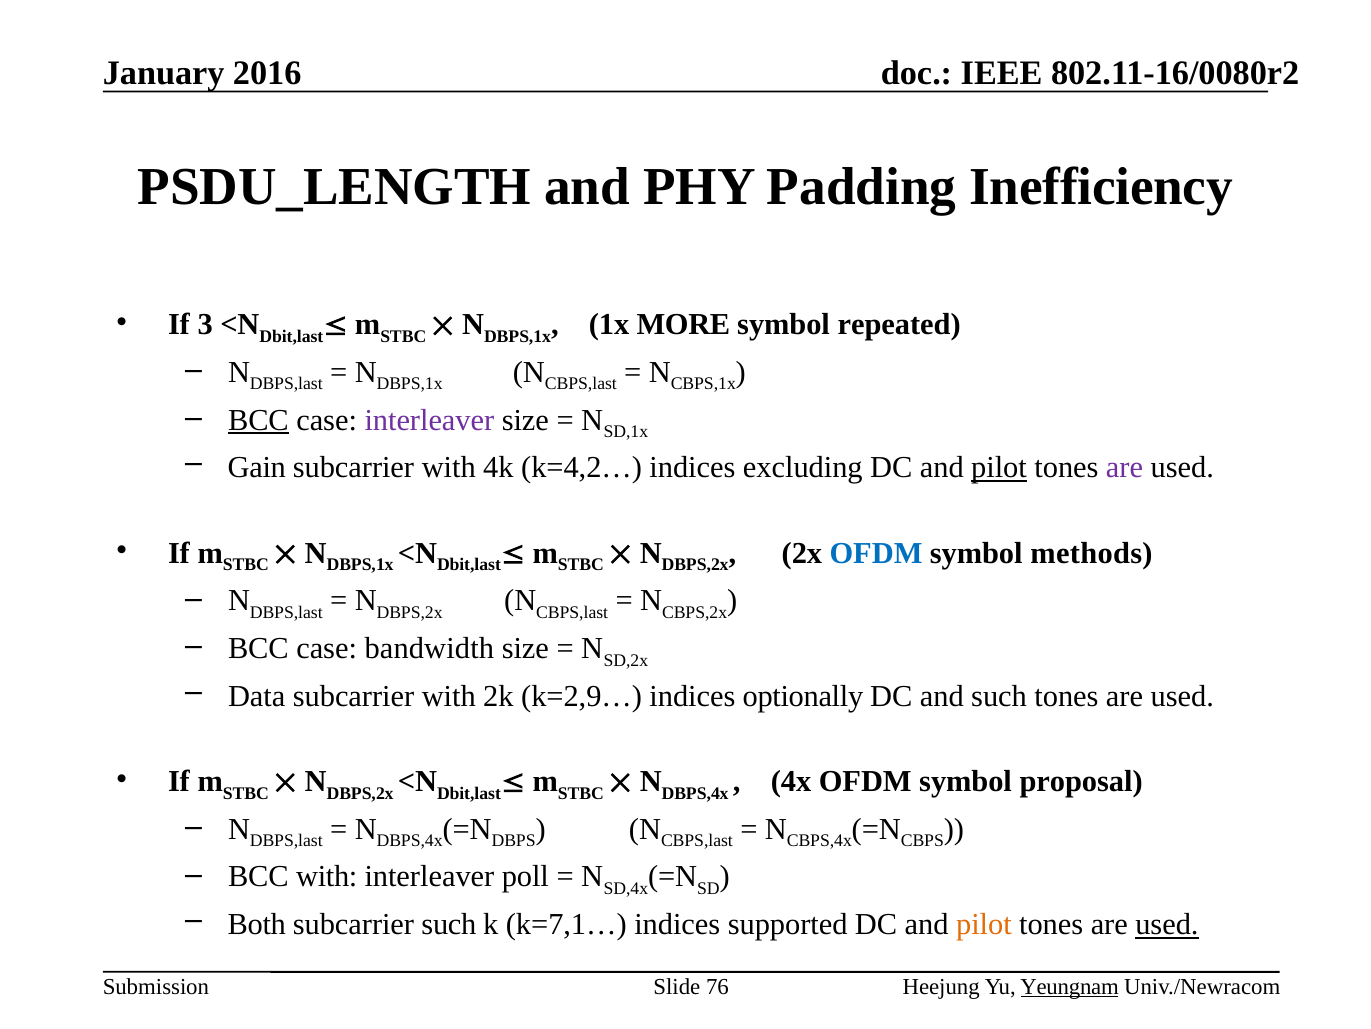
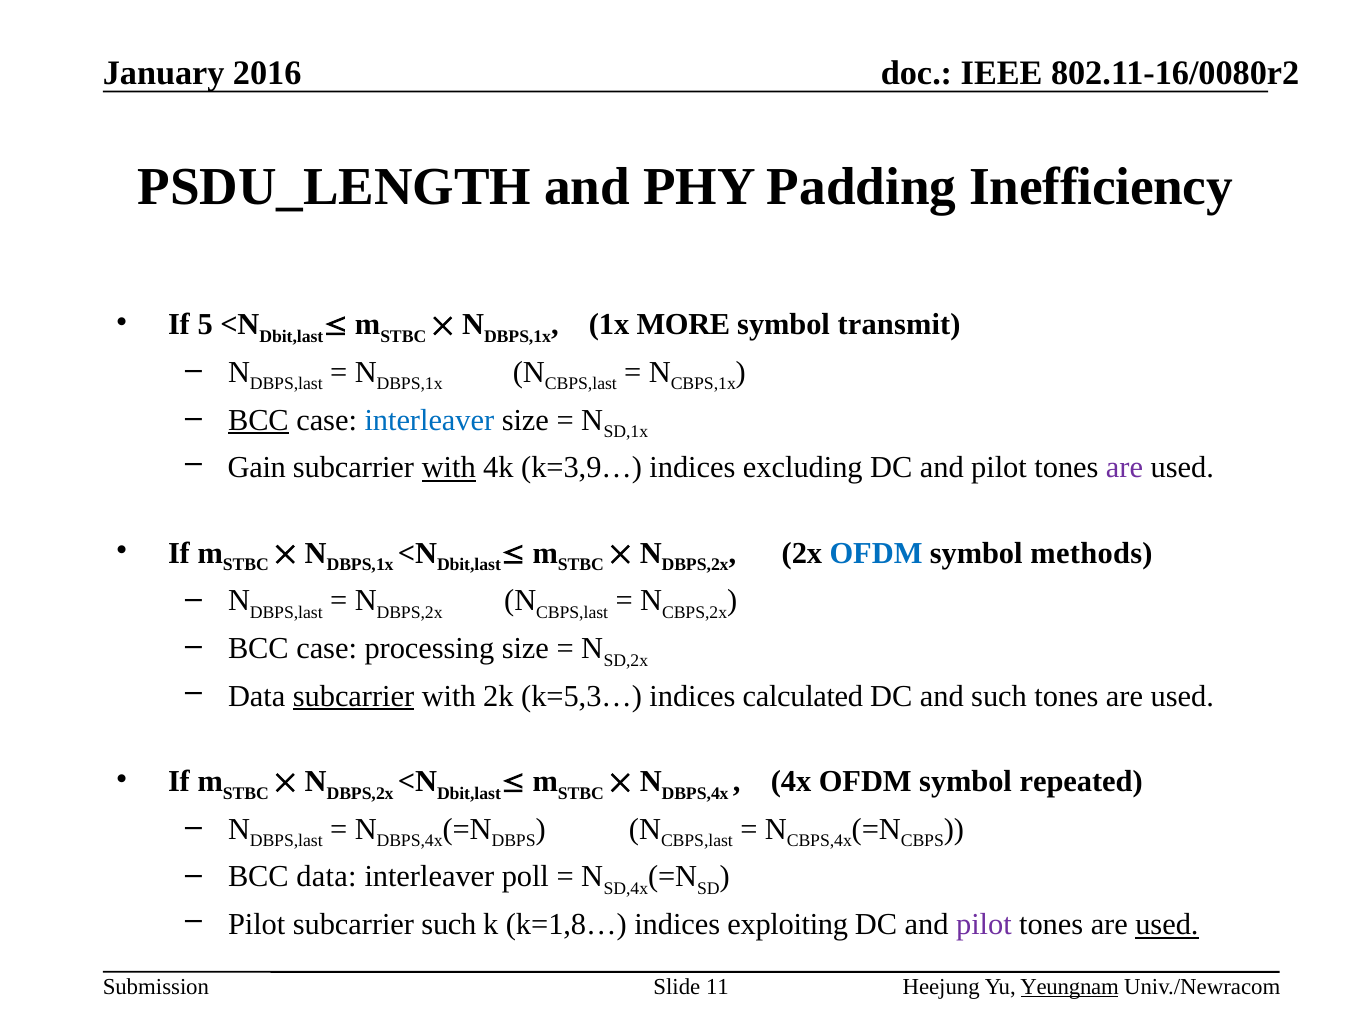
3: 3 -> 5 (205, 324)
repeated: repeated -> transmit (899, 324)
interleaver colour: purple -> blue (429, 420)
with underline: none -> present (449, 467)
k=4,2…: k=4,2… -> k=3,9… (582, 467)
pilot underline: present -> none (999, 467)
bandwidth: bandwidth -> processing (429, 648)
subcarrier underline: none -> present (353, 696)
k=2,9…: k=2,9… -> k=5,3… (582, 696)
optionally: optionally -> calculated (803, 696)
proposal: proposal -> repeated (1081, 781)
BCC with: with -> data (326, 876)
Both: Both -> Pilot (257, 924)
k=7,1…: k=7,1… -> k=1,8… (566, 924)
supported: supported -> exploiting (788, 924)
pilot colour: orange -> purple (984, 924)
76: 76 -> 11 (717, 986)
